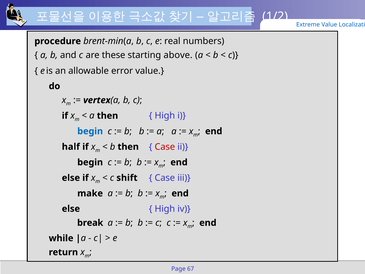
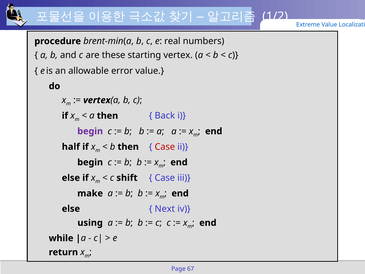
starting above: above -> vertex (178, 55)
High: High -> Back (165, 116)
begin colour: blue -> purple (90, 131)
High: High -> Next (165, 209)
break: break -> using (90, 223)
